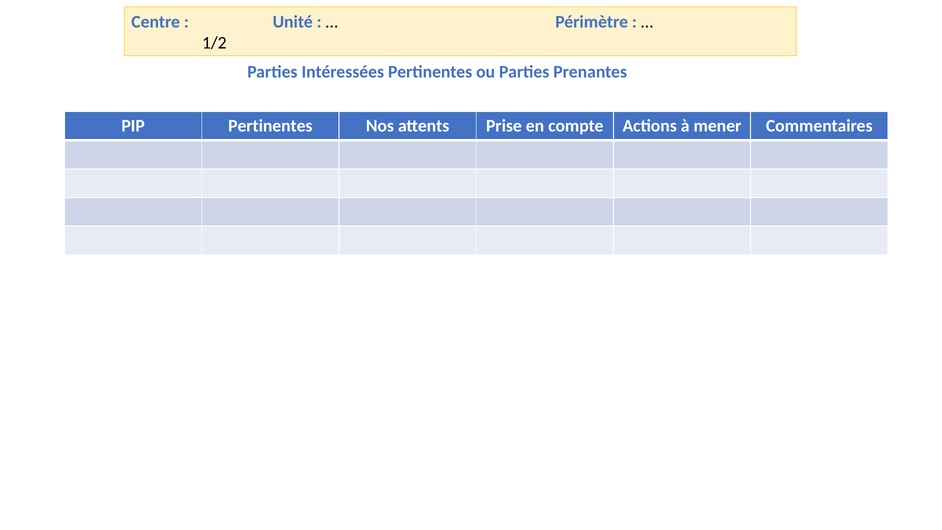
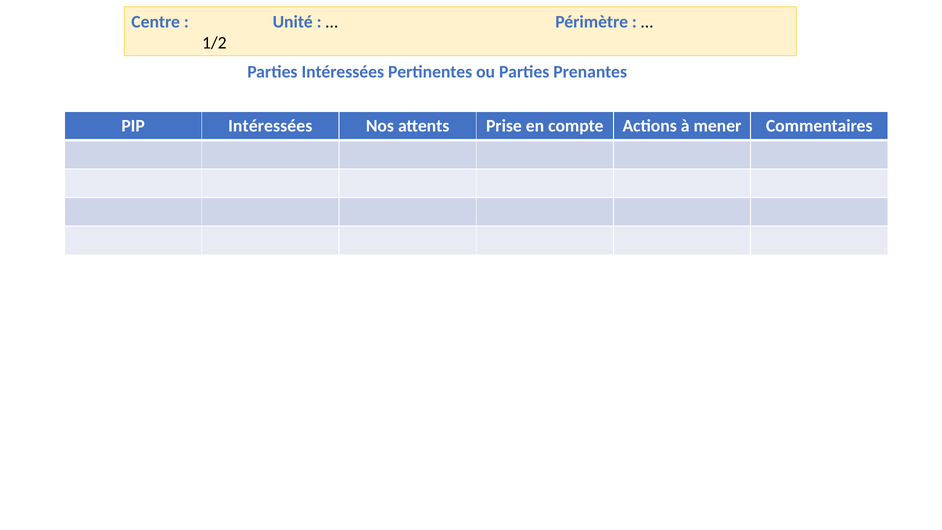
PIP Pertinentes: Pertinentes -> Intéressées (270, 126)
